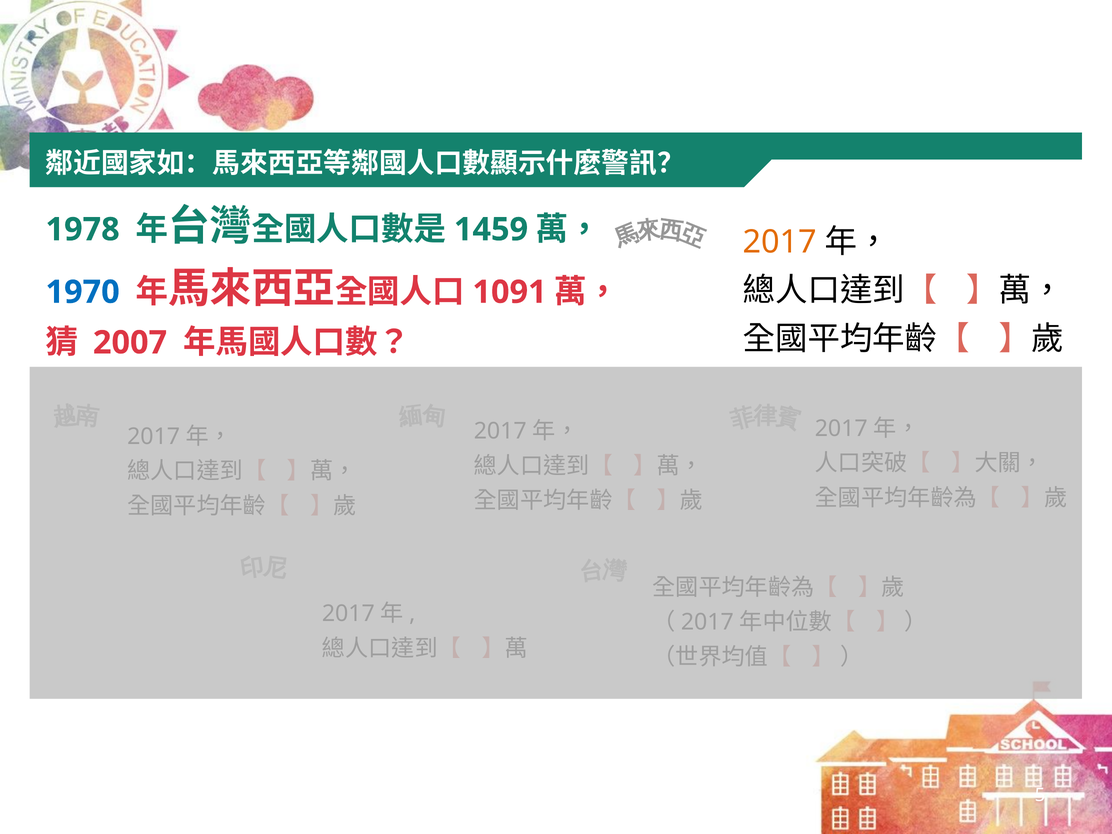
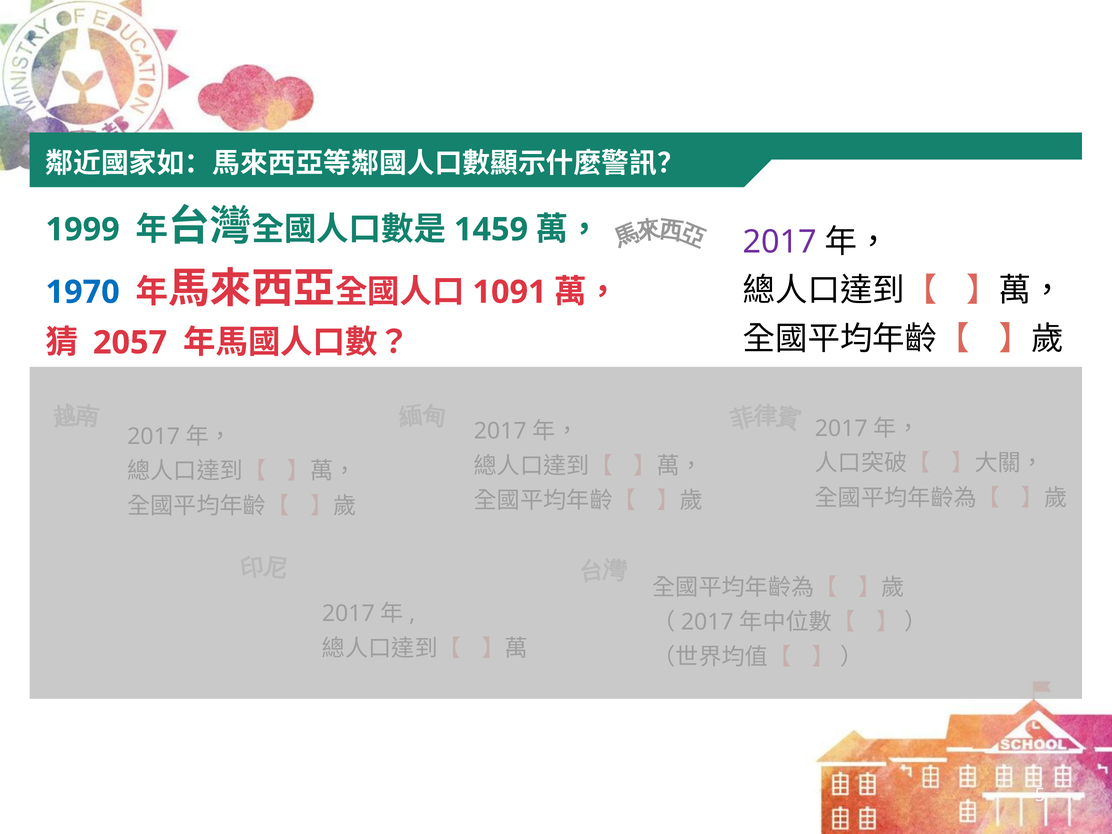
1978: 1978 -> 1999 (83, 230)
2017 colour: orange -> purple (780, 242)
2007: 2007 -> 2057 (130, 343)
